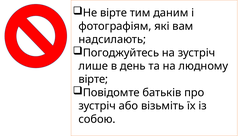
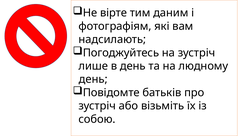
вірте: вірте -> день (93, 79)
